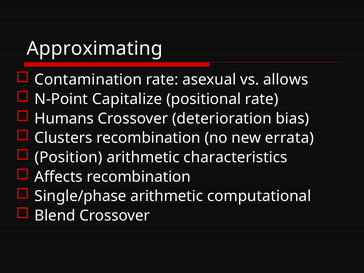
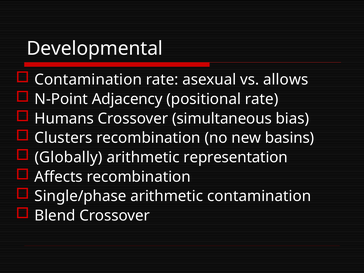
Approximating: Approximating -> Developmental (95, 49)
Capitalize: Capitalize -> Adjacency (127, 99)
deterioration: deterioration -> simultaneous (222, 119)
errata: errata -> basins (290, 138)
Position: Position -> Globally (69, 157)
characteristics: characteristics -> representation (236, 157)
arithmetic computational: computational -> contamination (259, 196)
